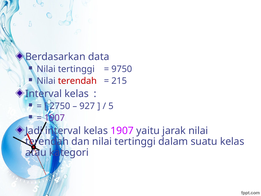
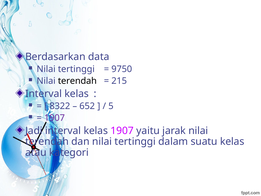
terendah colour: red -> black (77, 81)
2750: 2750 -> 8322 (60, 106)
927: 927 -> 652 (87, 106)
